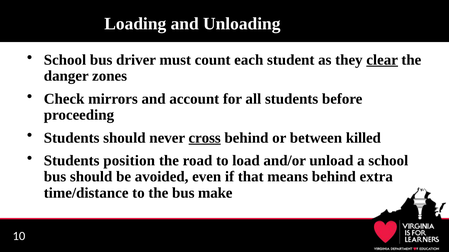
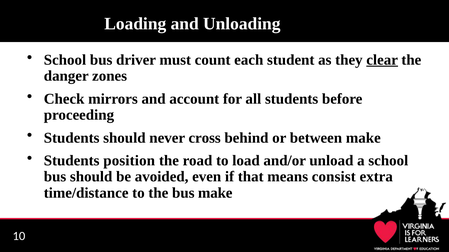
cross underline: present -> none (205, 138)
between killed: killed -> make (363, 138)
means behind: behind -> consist (334, 177)
